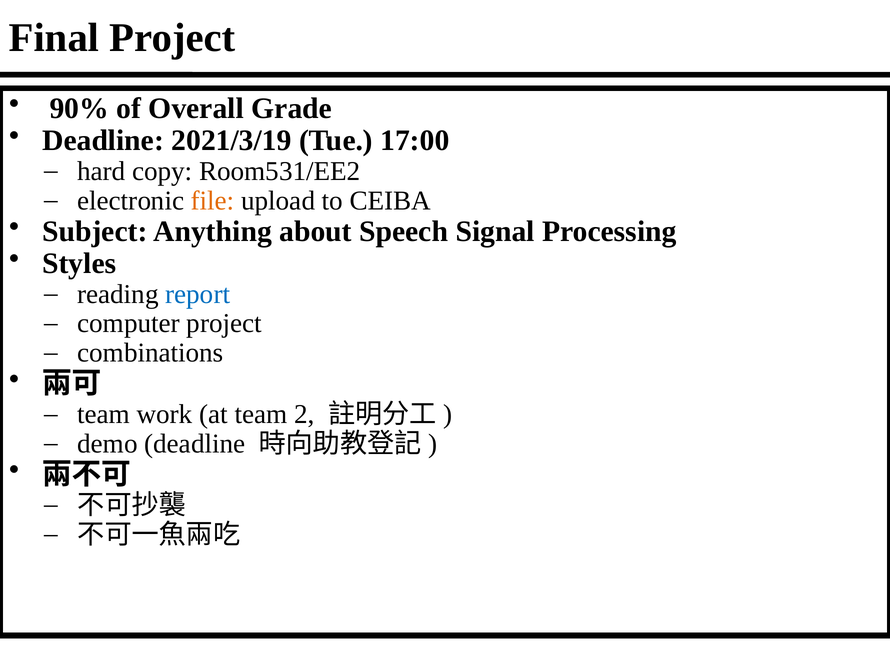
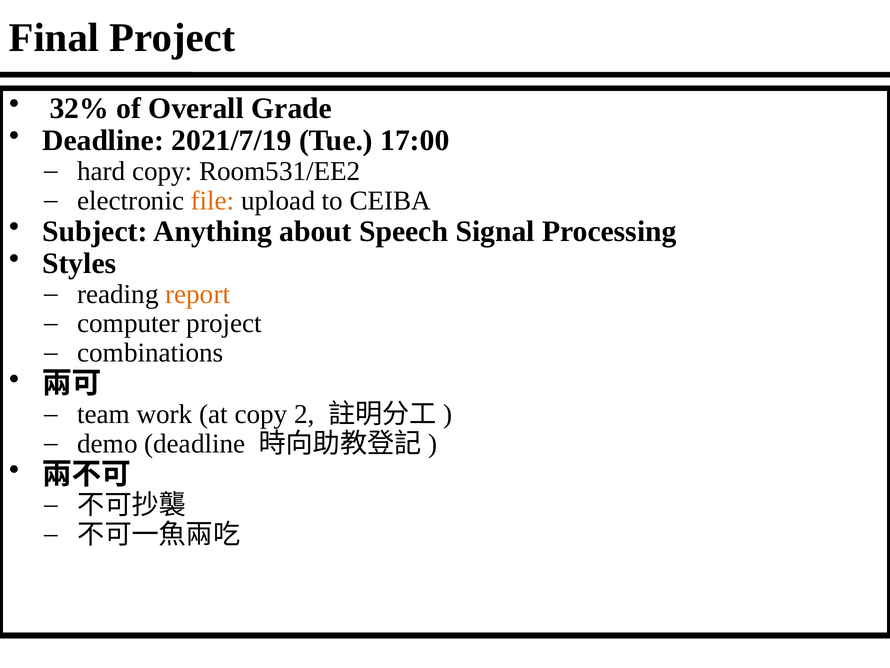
90%: 90% -> 32% (79, 108)
2021/3/19: 2021/3/19 -> 2021/7/19 (231, 140)
report colour: blue -> orange (198, 294)
at team: team -> copy (261, 414)
